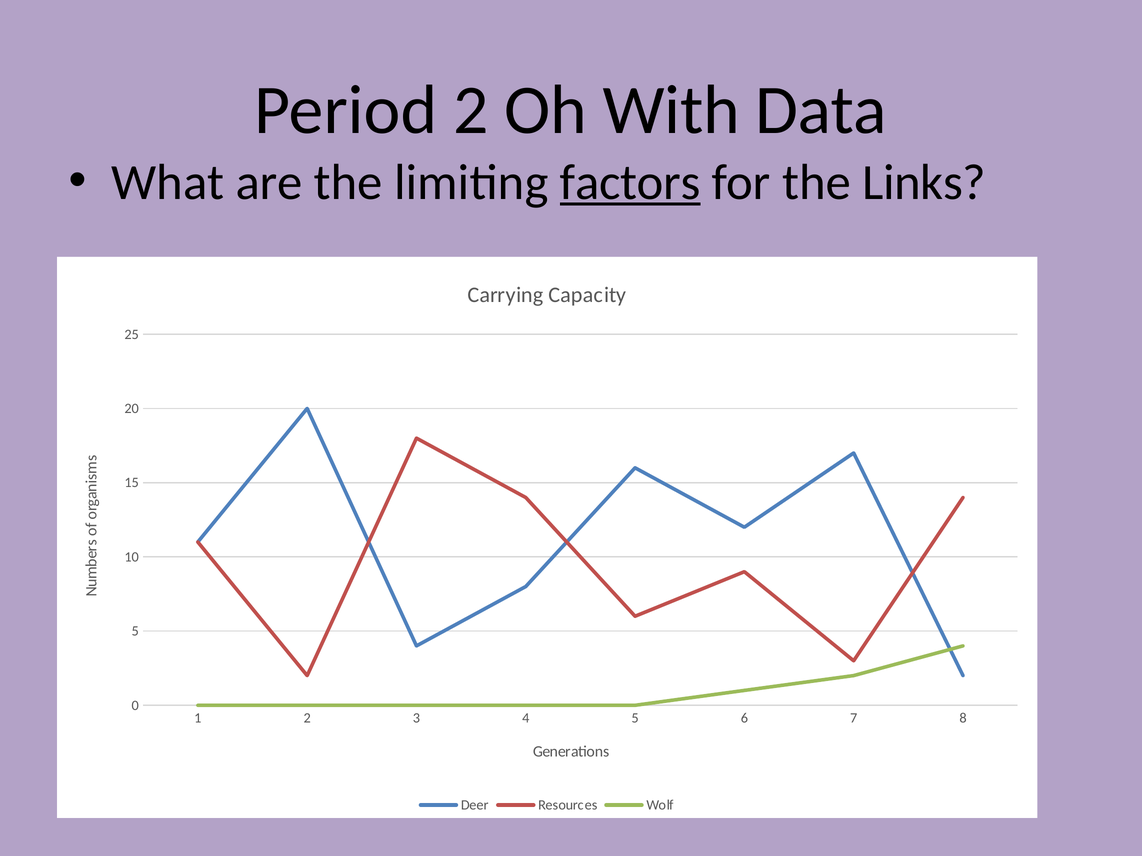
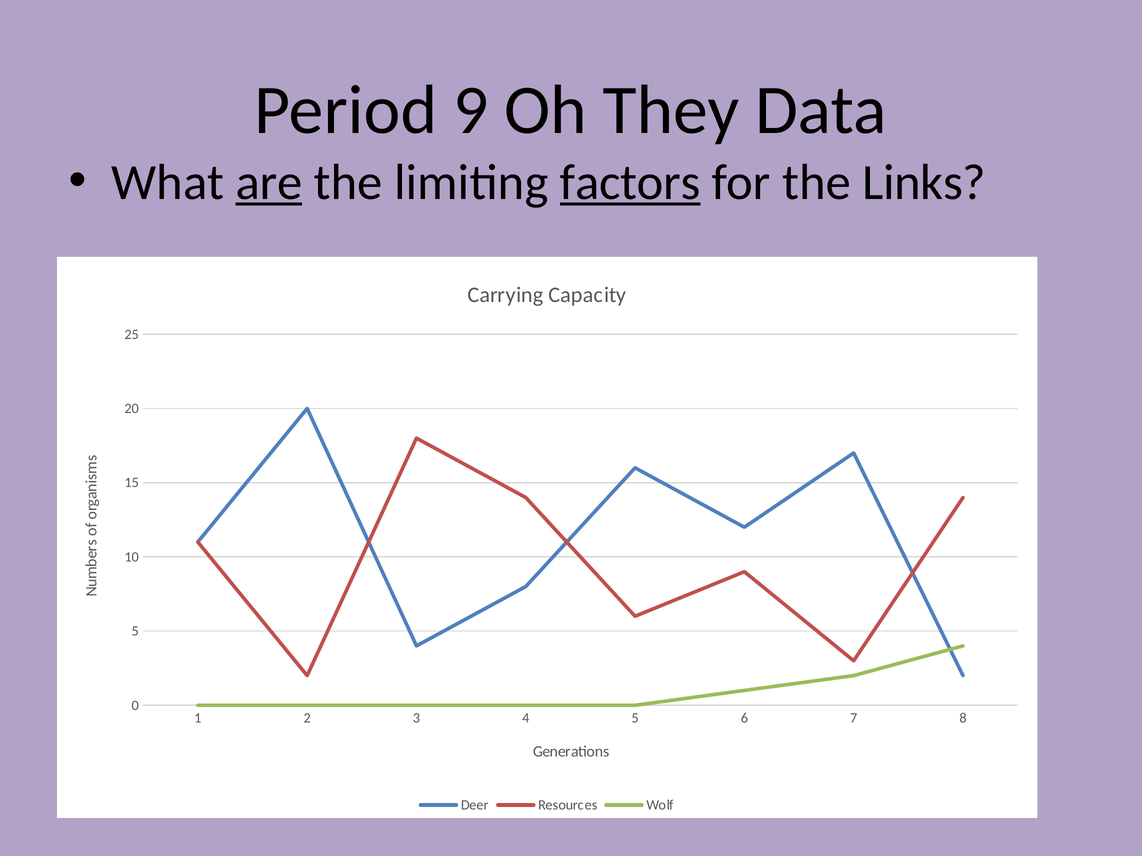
Period 2: 2 -> 9 (471, 111)
With: With -> They (671, 111)
are underline: none -> present (269, 182)
